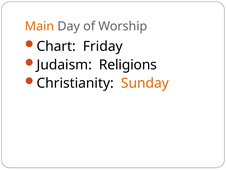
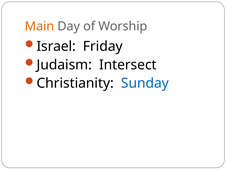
Chart: Chart -> Israel (56, 46)
Religions: Religions -> Intersect (128, 65)
Sunday colour: orange -> blue (145, 83)
